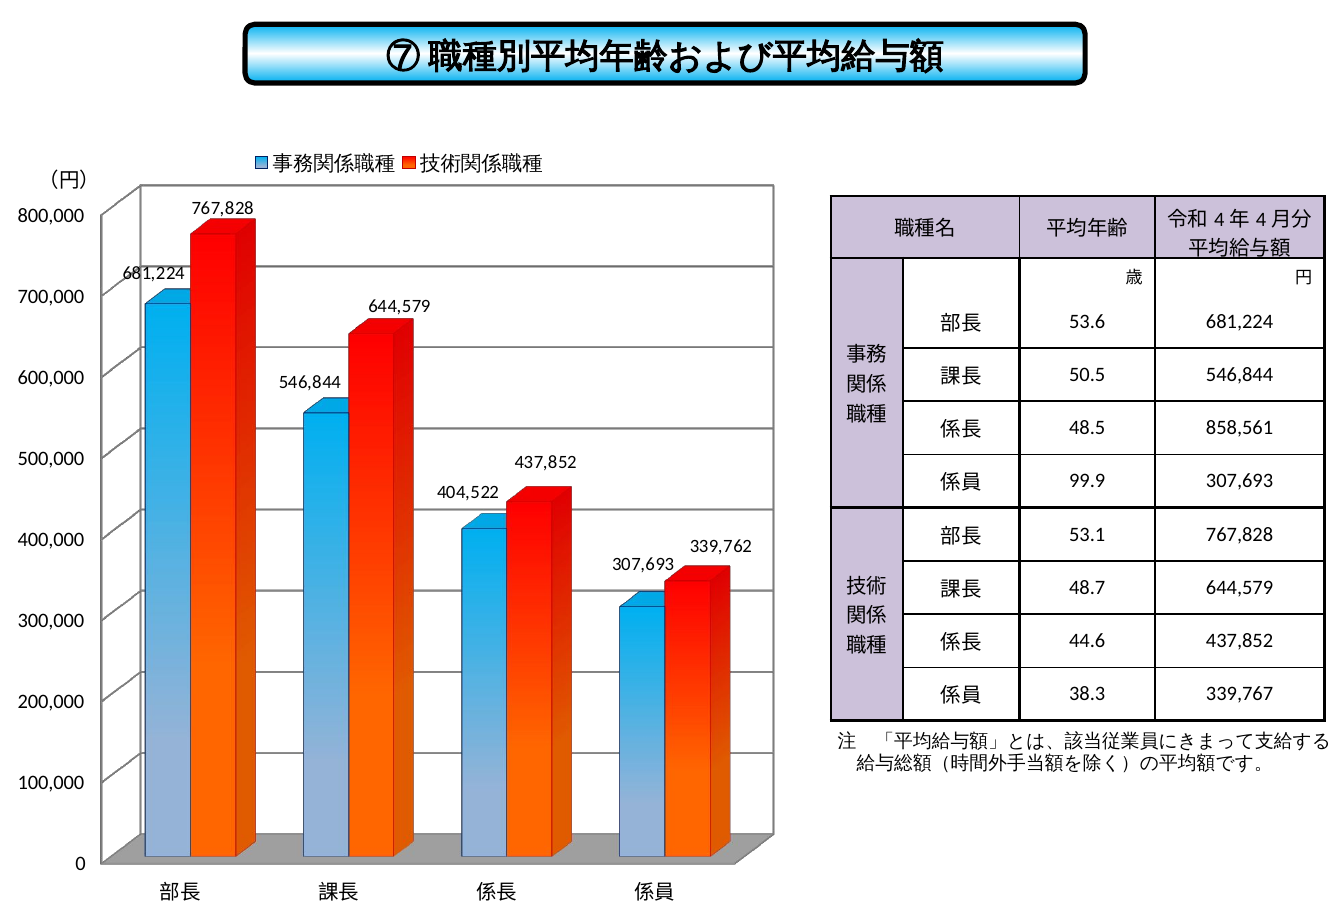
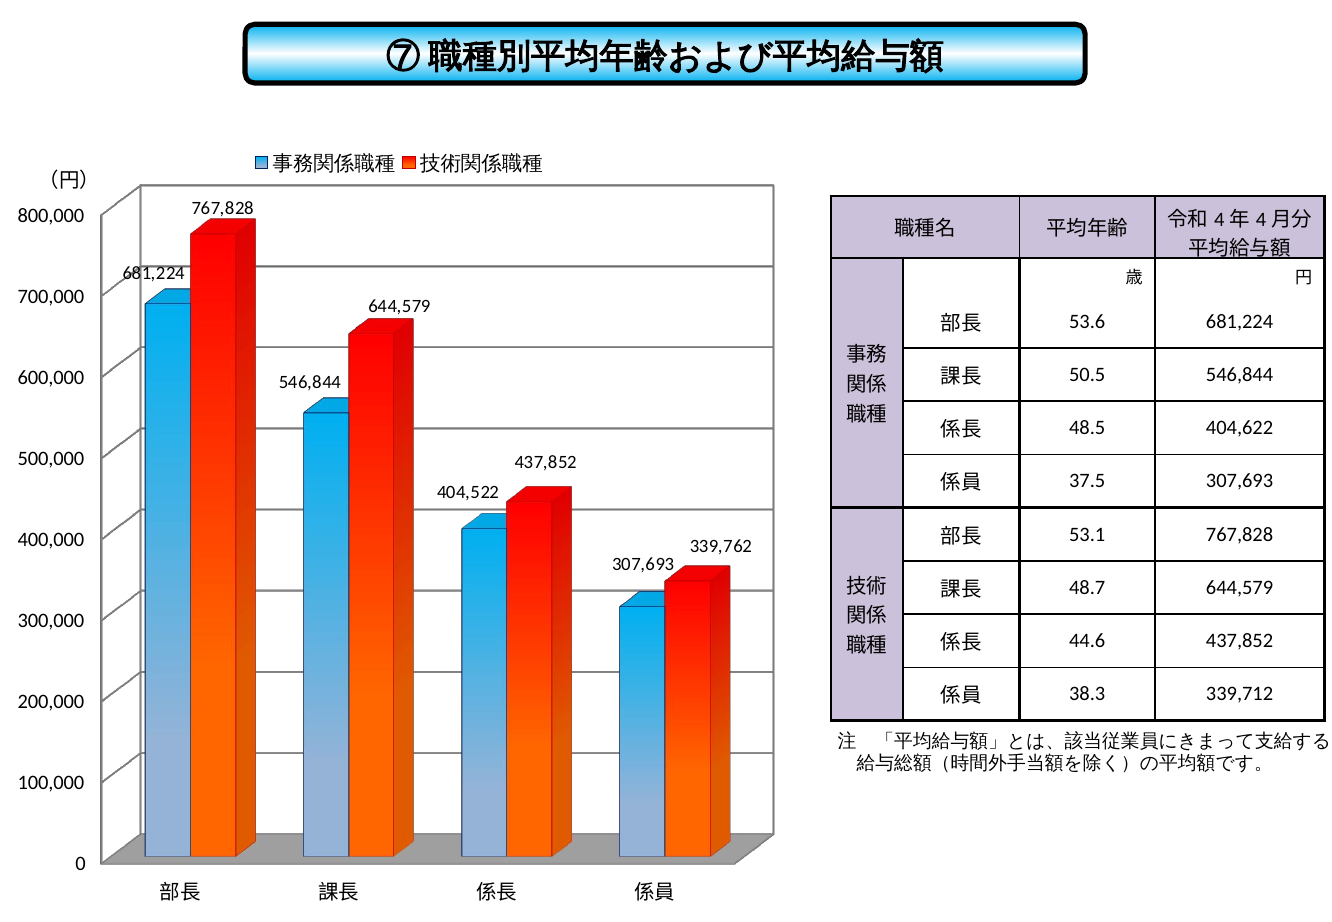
858,561: 858,561 -> 404,622 (1240, 428)
99.9: 99.9 -> 37.5 (1087, 481)
339,767: 339,767 -> 339,712 (1240, 694)
